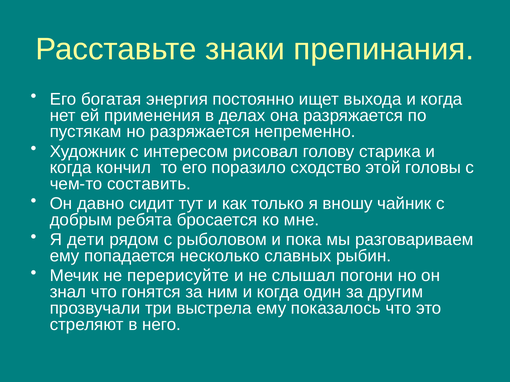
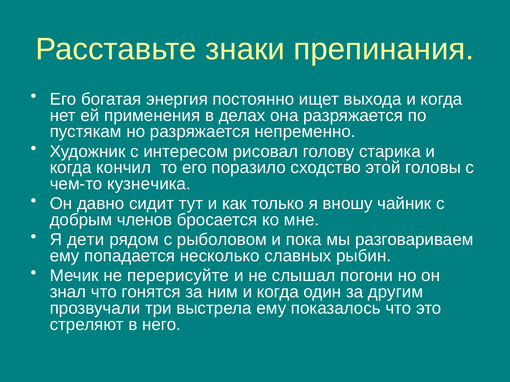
составить: составить -> кузнечика (149, 184)
ребята: ребята -> членов (144, 220)
